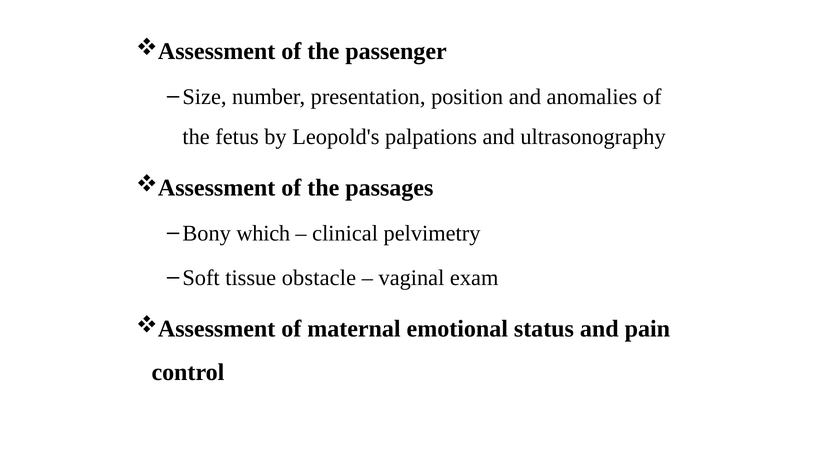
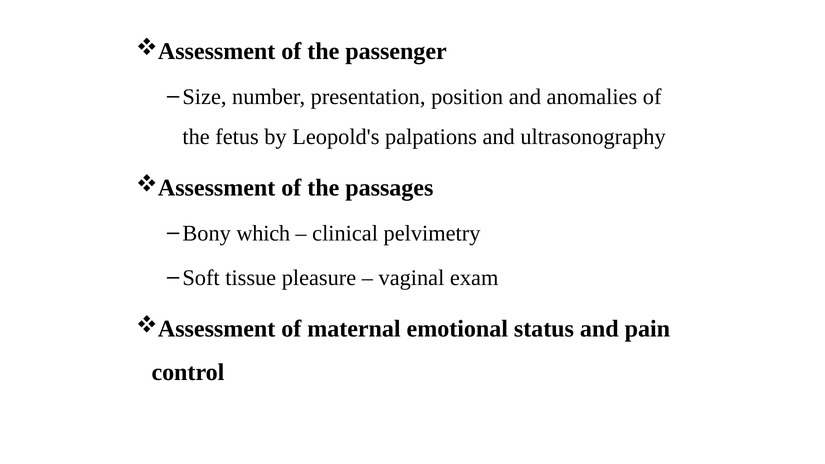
obstacle: obstacle -> pleasure (319, 278)
